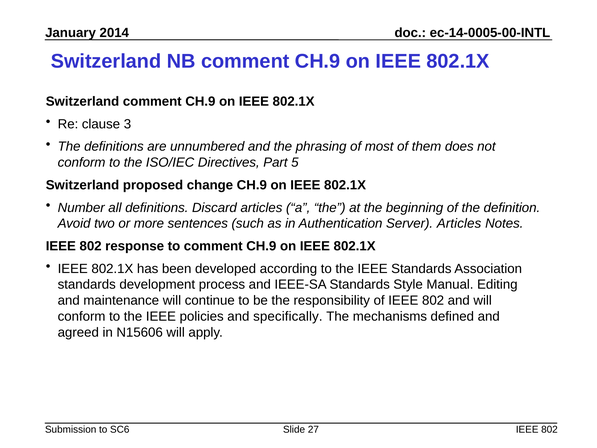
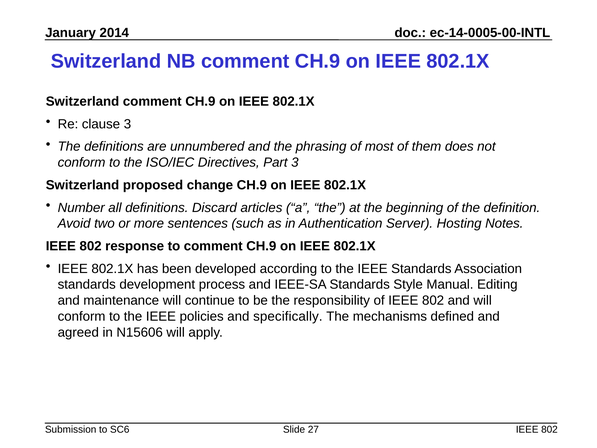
Part 5: 5 -> 3 (295, 162)
Server Articles: Articles -> Hosting (459, 223)
